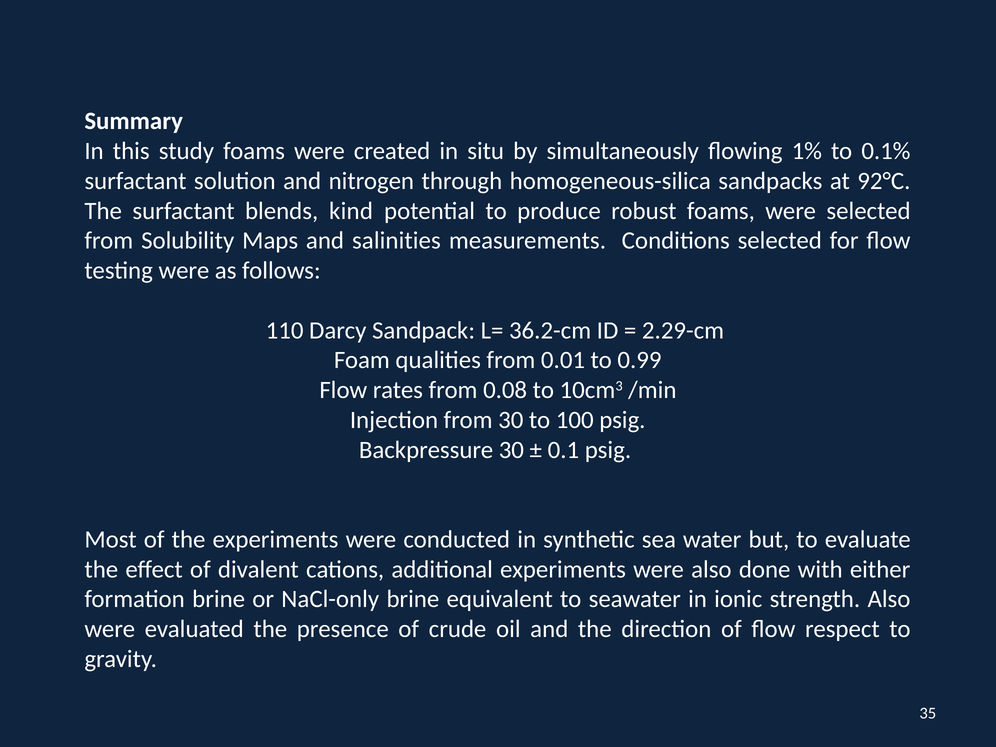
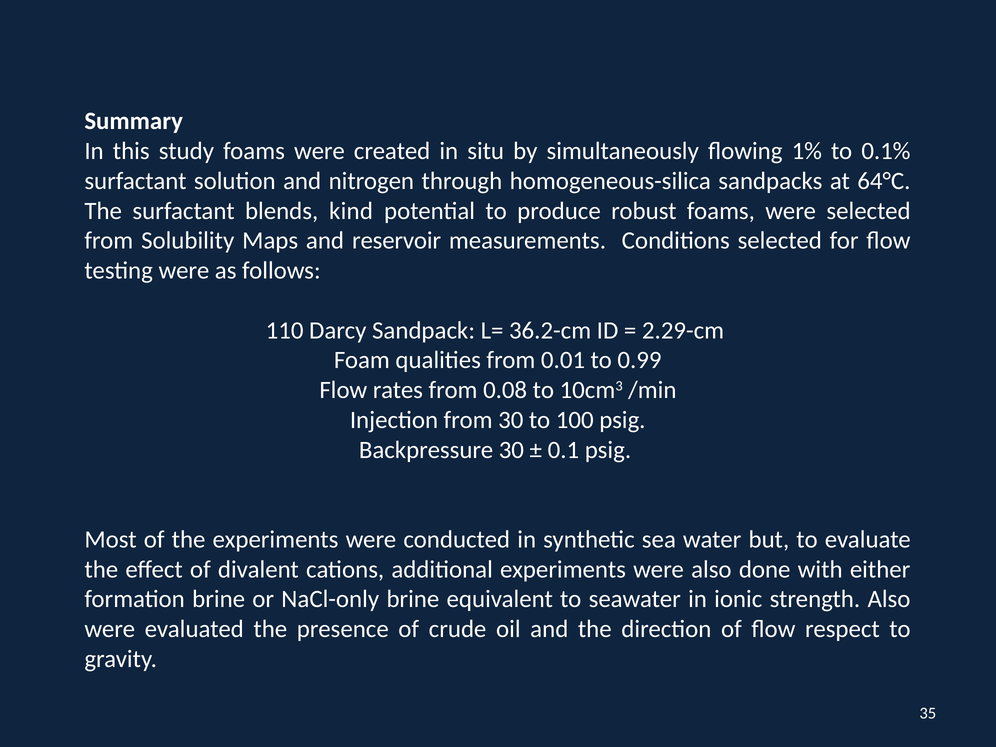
92°C: 92°C -> 64°C (884, 181)
salinities: salinities -> reservoir (397, 241)
